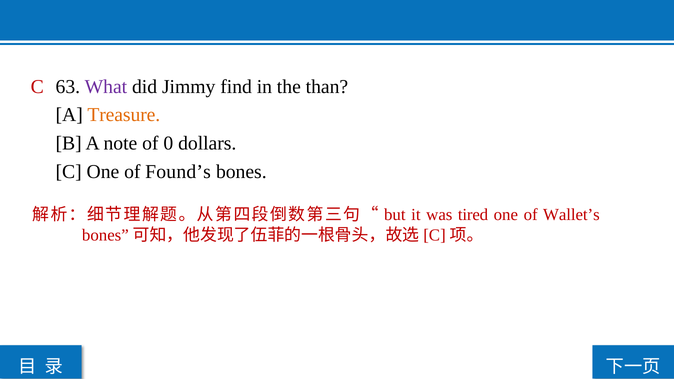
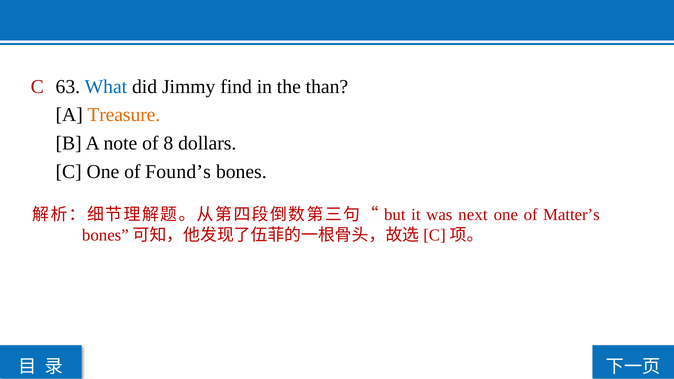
What colour: purple -> blue (106, 87)
0: 0 -> 8 (168, 143)
tired: tired -> next (473, 215)
Wallet’s: Wallet’s -> Matter’s (571, 215)
